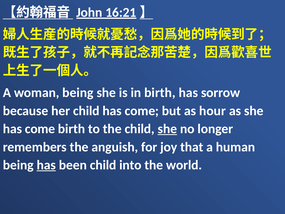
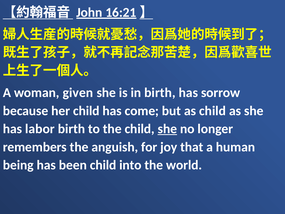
woman being: being -> given (78, 93)
as hour: hour -> child (213, 111)
come: come -> labor (40, 129)
has underline: present -> none (46, 165)
